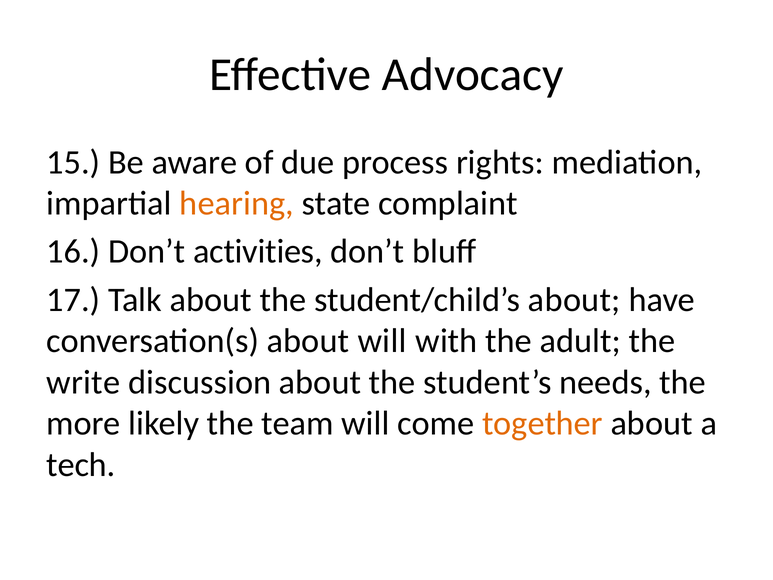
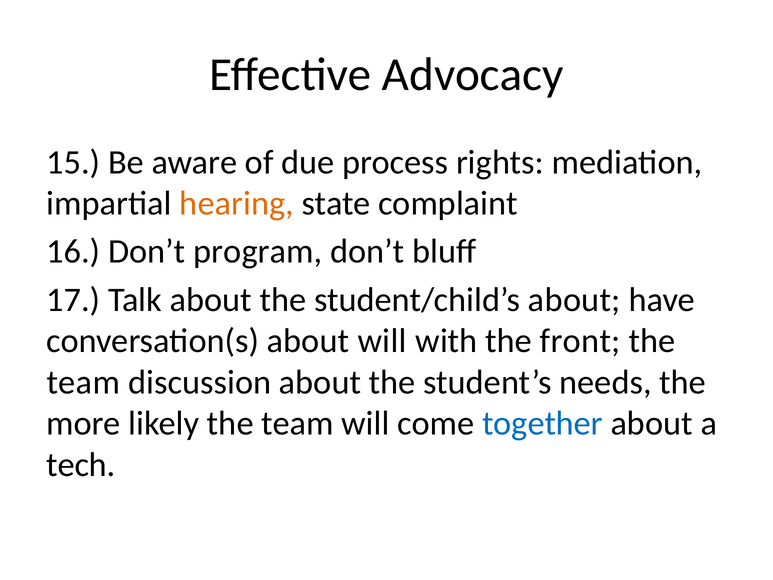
activities: activities -> program (258, 252)
adult: adult -> front (580, 341)
write: write -> team (83, 382)
together colour: orange -> blue (542, 423)
